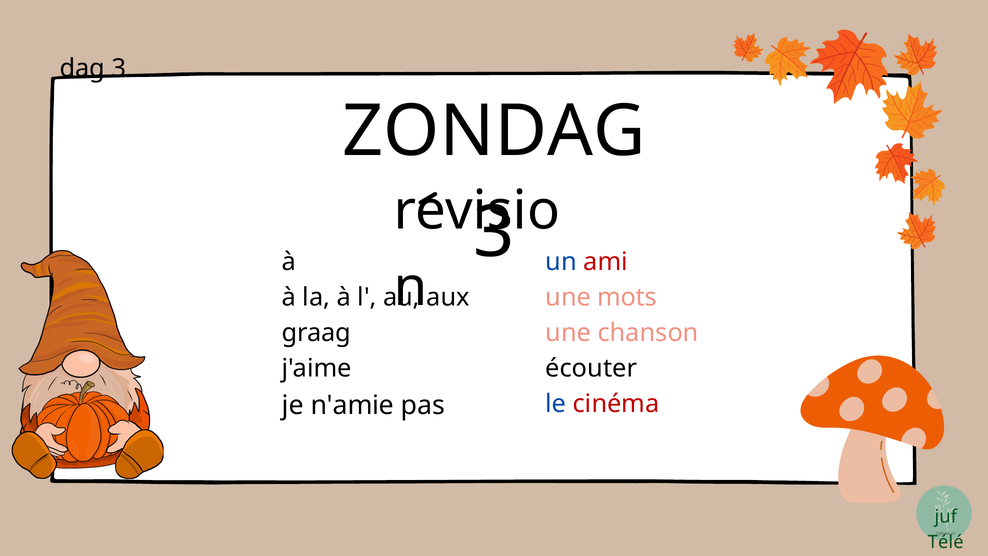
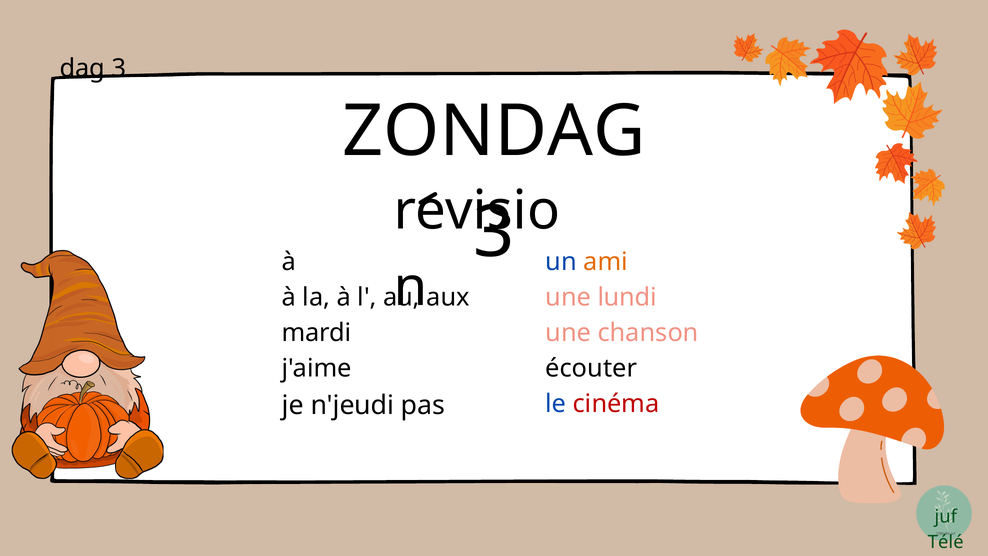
ami colour: red -> orange (606, 262)
mots: mots -> lundi (627, 297)
graag: graag -> mardi (316, 333)
n'amie: n'amie -> n'jeudi (352, 405)
